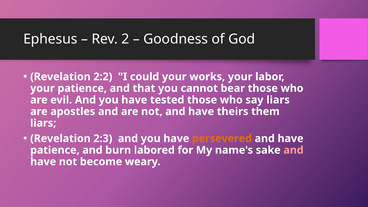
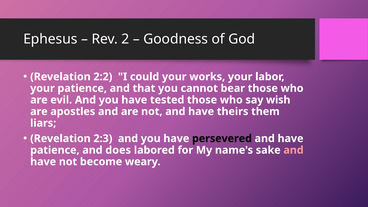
say liars: liars -> wish (278, 100)
persevered colour: orange -> black (222, 139)
burn: burn -> does (118, 150)
